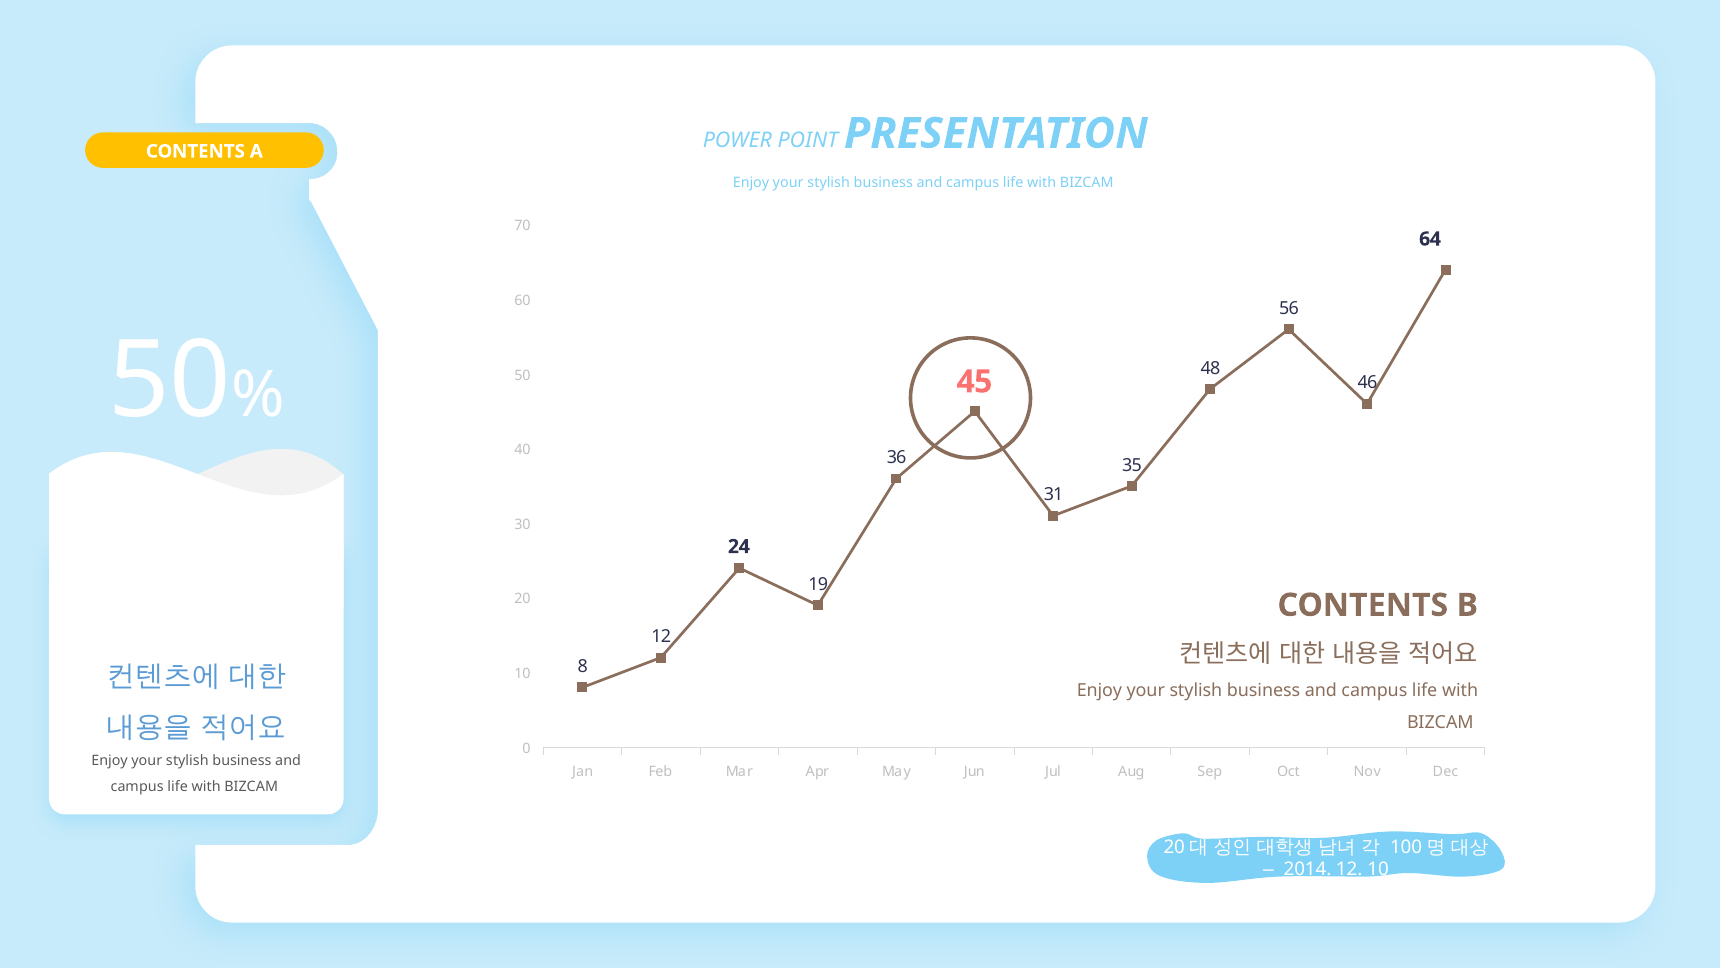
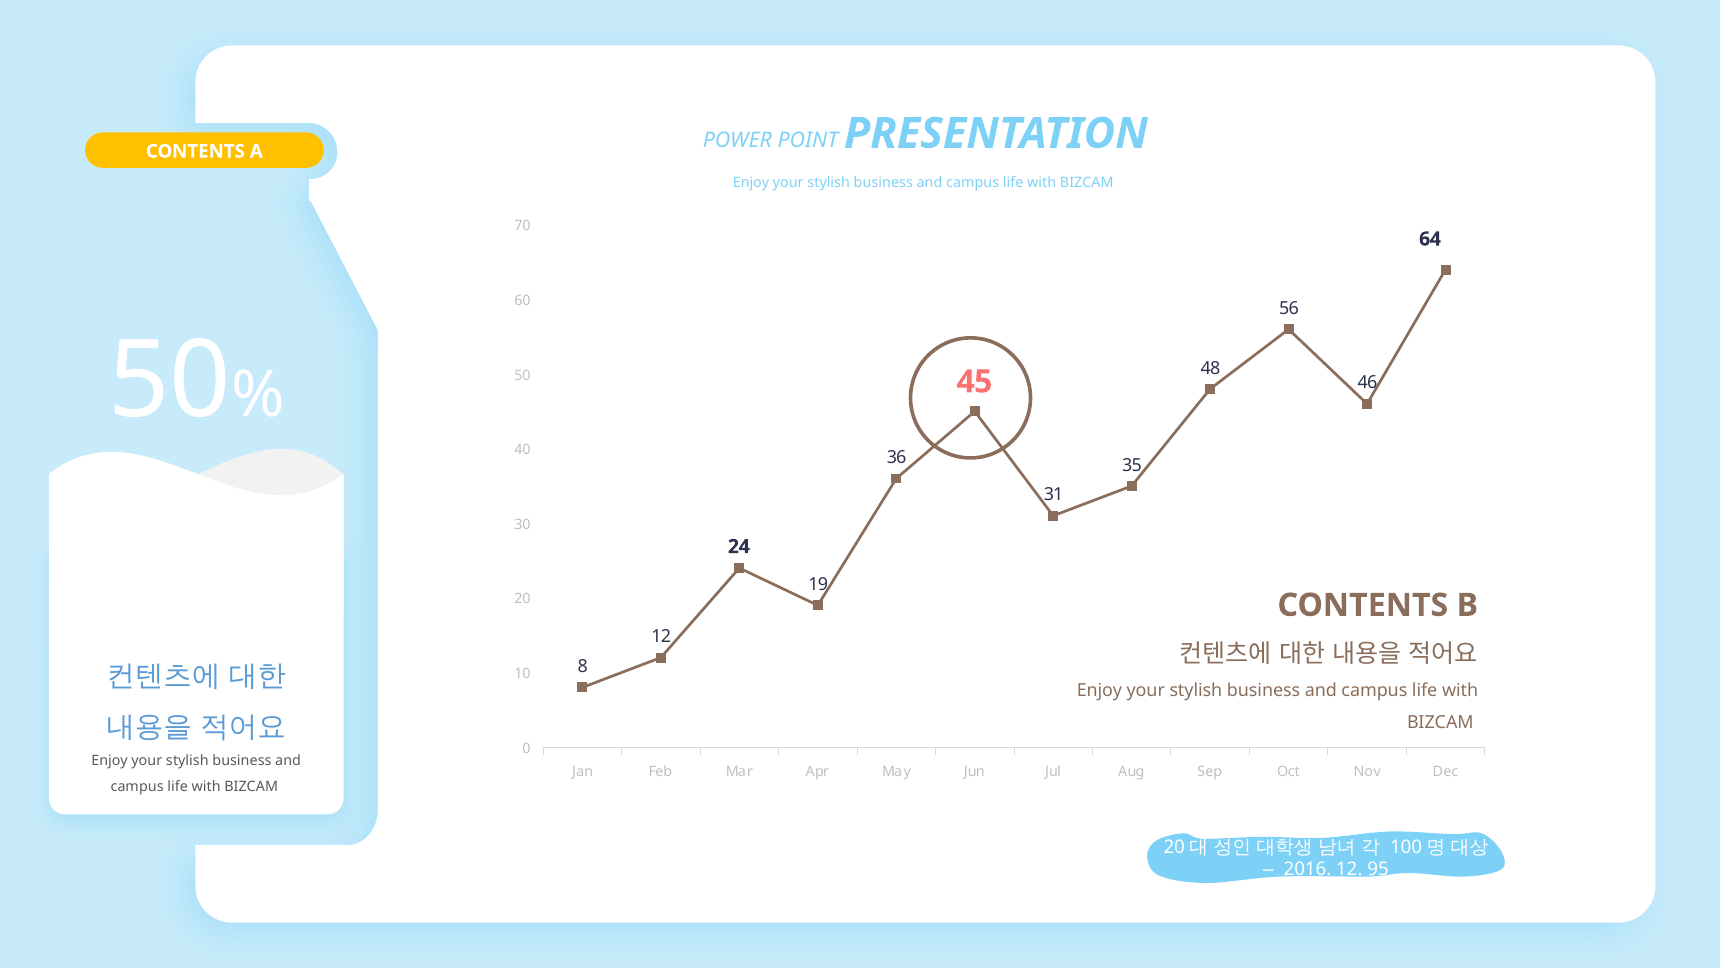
2014: 2014 -> 2016 (1307, 869)
12 10: 10 -> 95 (1378, 869)
